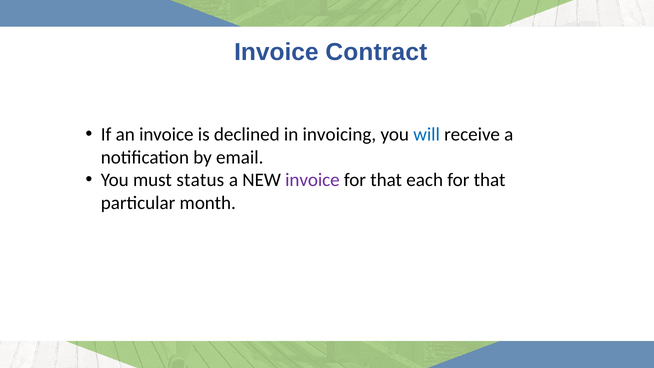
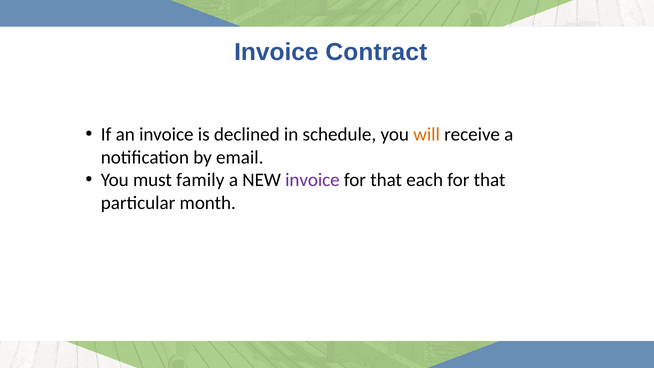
invoicing: invoicing -> schedule (339, 134)
will colour: blue -> orange (427, 134)
status: status -> family (200, 180)
